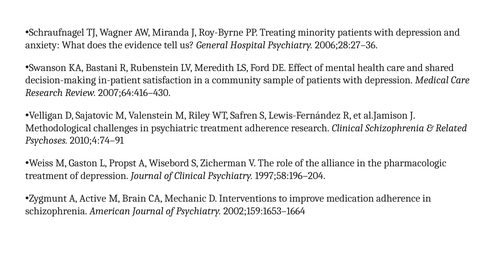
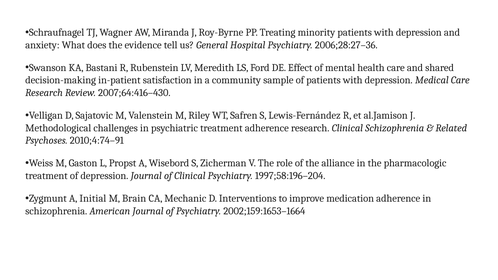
Active: Active -> Initial (93, 199)
